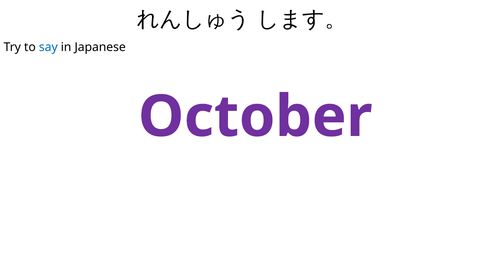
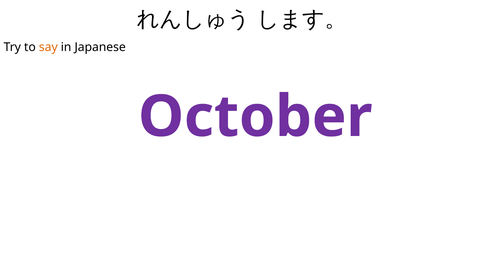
say colour: blue -> orange (48, 47)
